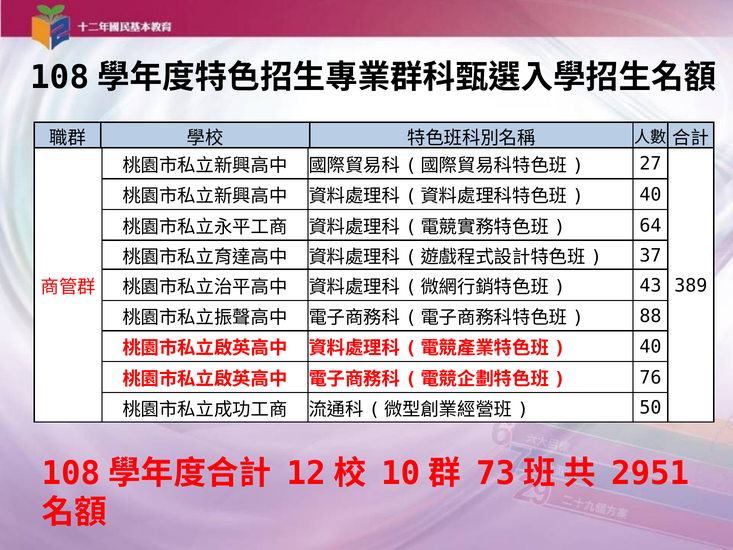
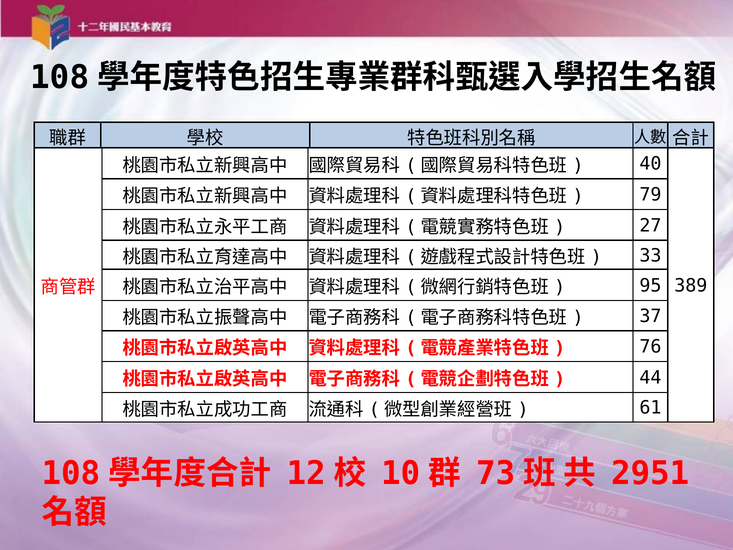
27: 27 -> 40 (650, 164)
40: 40 -> 79 (650, 195)
64: 64 -> 27 (650, 225)
37: 37 -> 33 (650, 255)
43: 43 -> 95 (650, 285)
88: 88 -> 37 (650, 316)
40: 40 -> 76 (650, 347)
76: 76 -> 44 (650, 377)
50: 50 -> 61 (650, 408)
